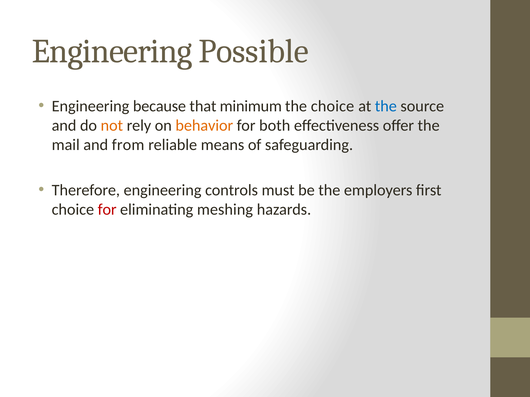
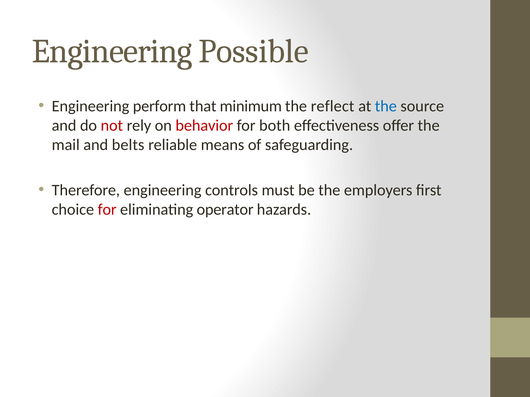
because: because -> perform (159, 106)
the choice: choice -> reflect (333, 106)
not colour: orange -> red (112, 126)
behavior colour: orange -> red (204, 126)
from: from -> belts (128, 145)
meshing: meshing -> operator (225, 210)
